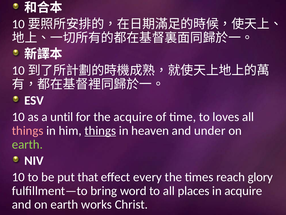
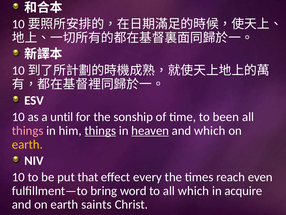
the acquire: acquire -> sonship (133, 117)
loves: loves -> been (226, 117)
heaven underline: none -> present (150, 130)
and under: under -> which (210, 130)
earth colour: light green -> yellow (27, 144)
glory: glory -> even (260, 177)
all places: places -> which (193, 190)
works: works -> saints (96, 204)
